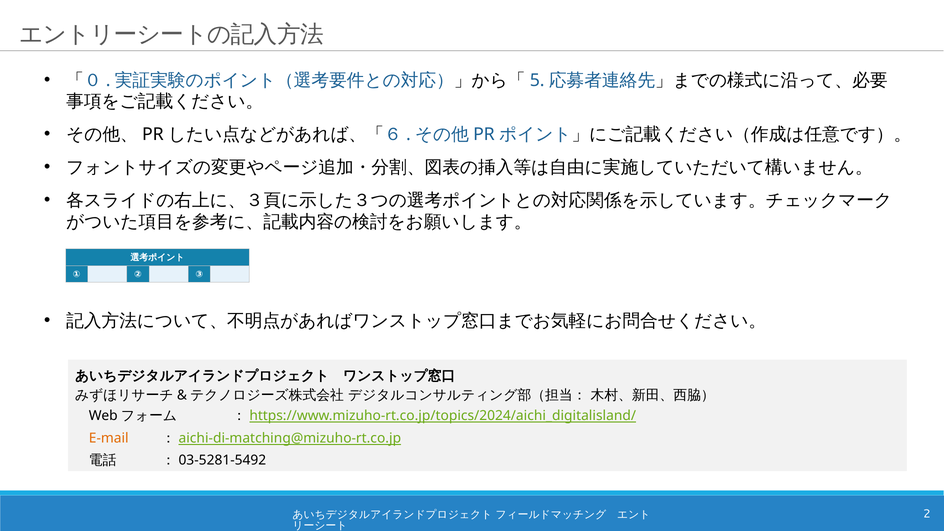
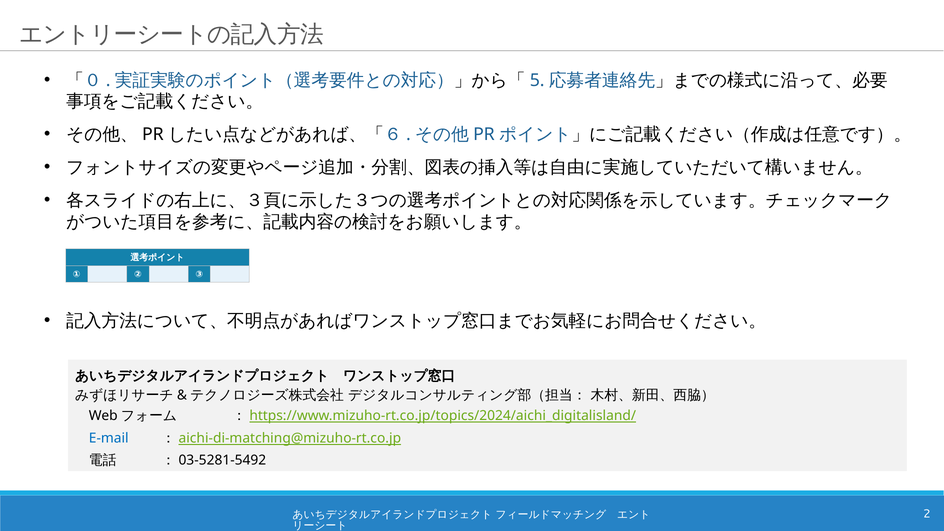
E-mail colour: orange -> blue (109, 438)
